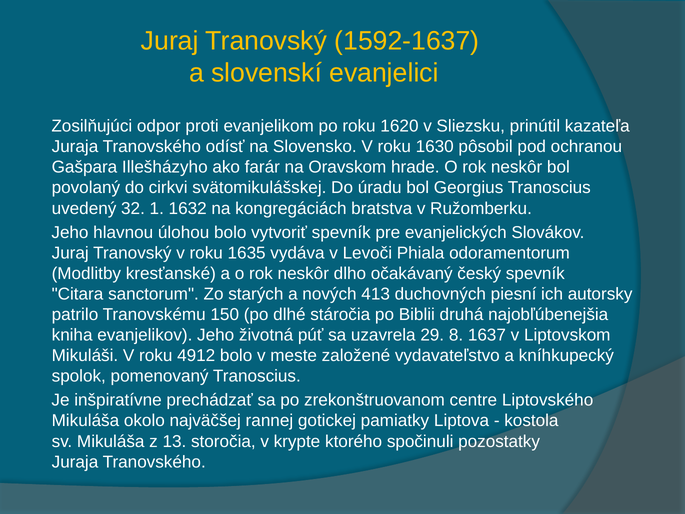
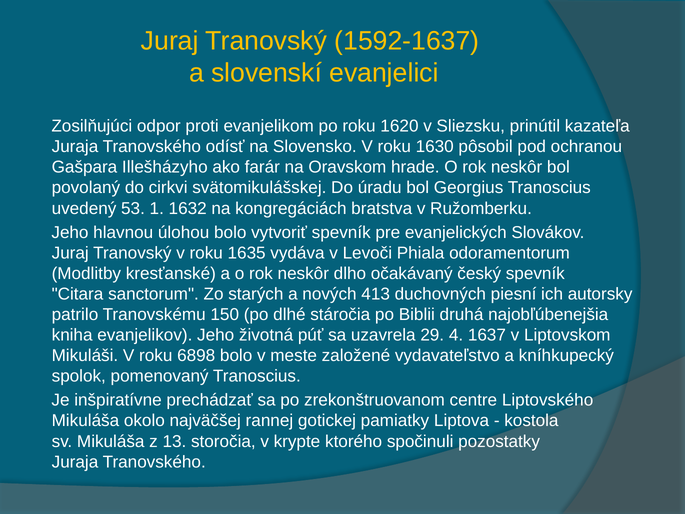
32: 32 -> 53 (133, 208)
8: 8 -> 4 (456, 335)
4912: 4912 -> 6898 (196, 356)
